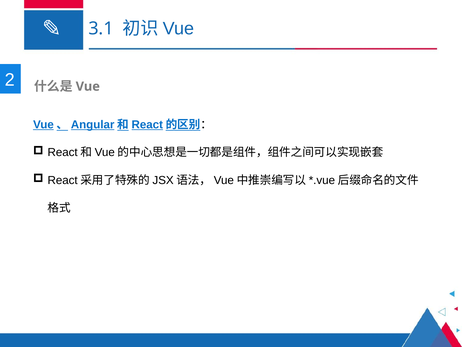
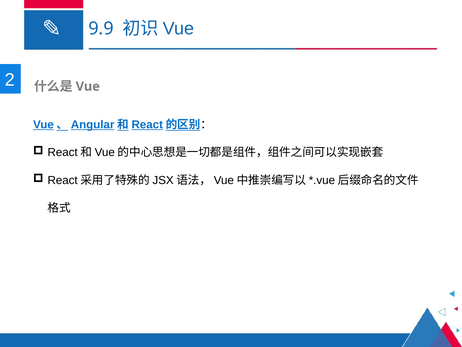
3.1: 3.1 -> 9.9 (101, 29)
